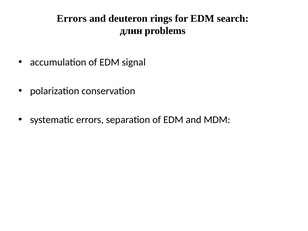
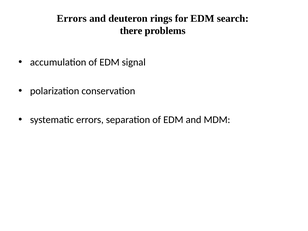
длин: длин -> there (131, 31)
